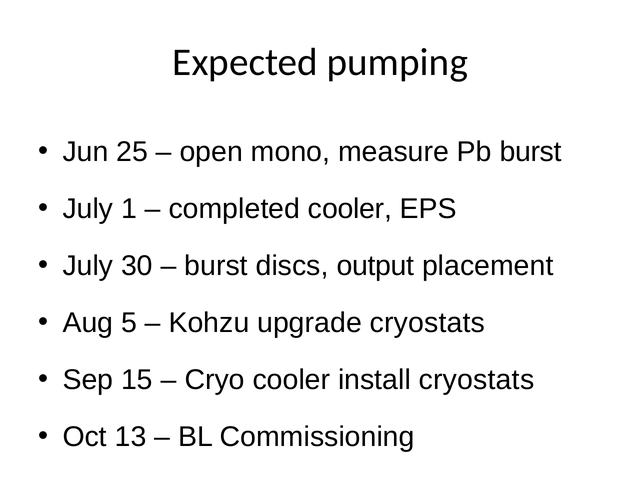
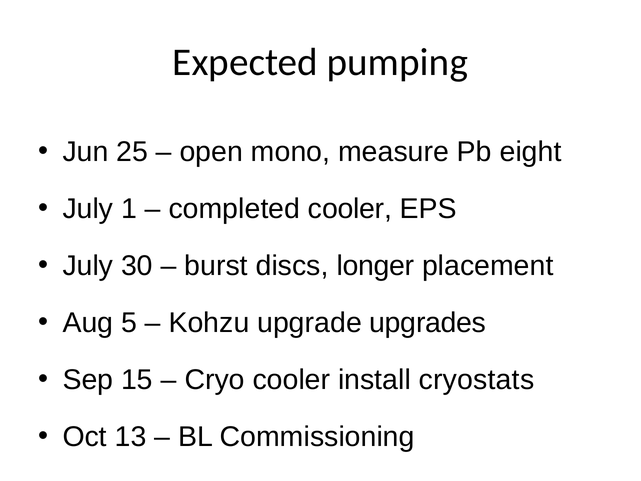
Pb burst: burst -> eight (531, 152)
output: output -> longer (375, 266)
upgrade cryostats: cryostats -> upgrades (428, 323)
